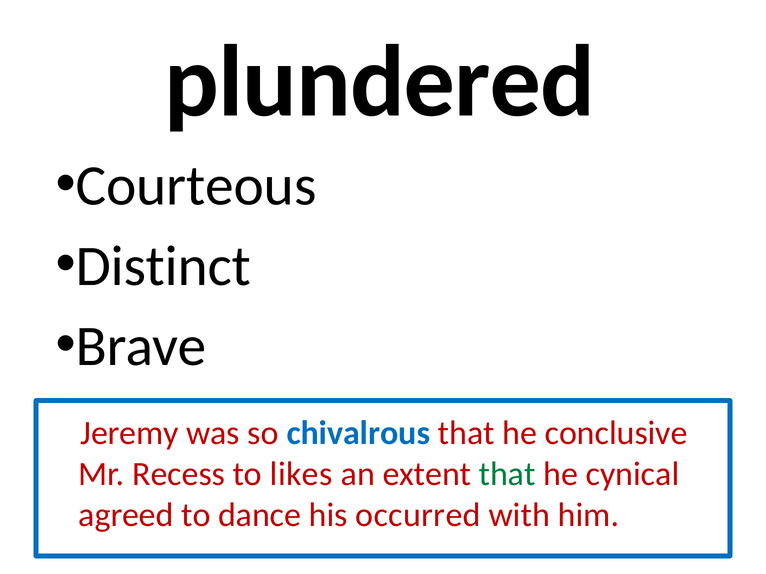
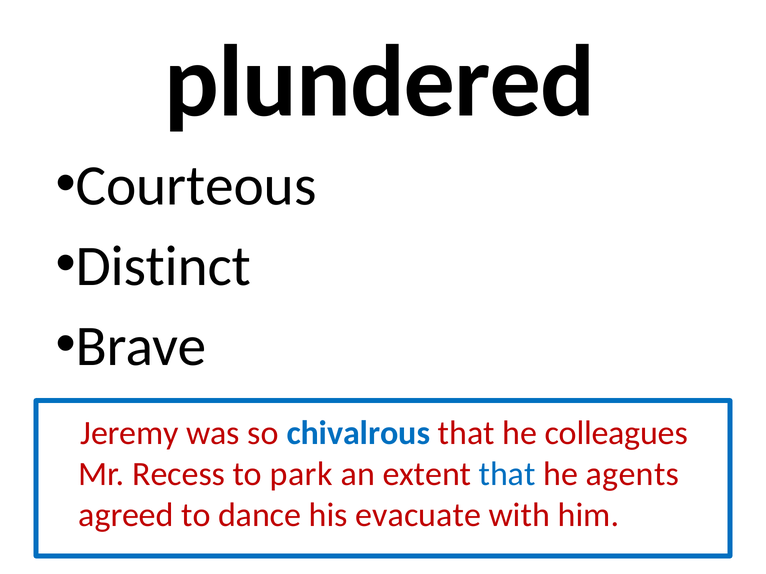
conclusive: conclusive -> colleagues (616, 434)
likes: likes -> park (301, 474)
that colour: green -> blue (507, 474)
cynical: cynical -> agents (632, 474)
occurred: occurred -> evacuate (418, 515)
